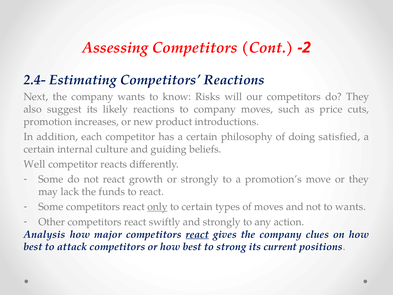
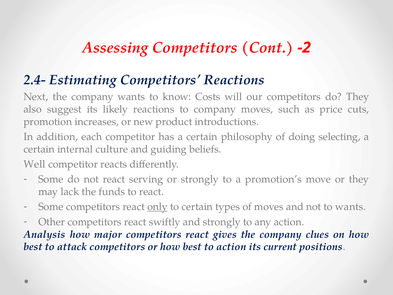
Risks: Risks -> Costs (208, 97)
satisfied: satisfied -> selecting (340, 137)
growth: growth -> serving (146, 179)
react underline: present -> none (197, 234)
to strong: strong -> action (231, 247)
